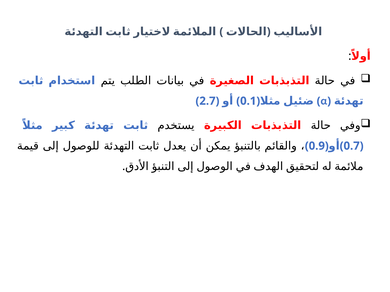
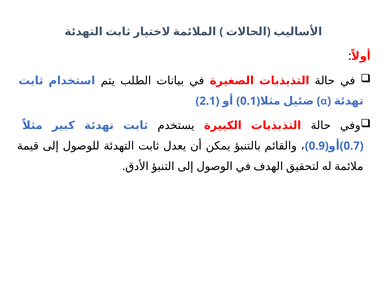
2.7: 2.7 -> 2.1 (207, 101)
